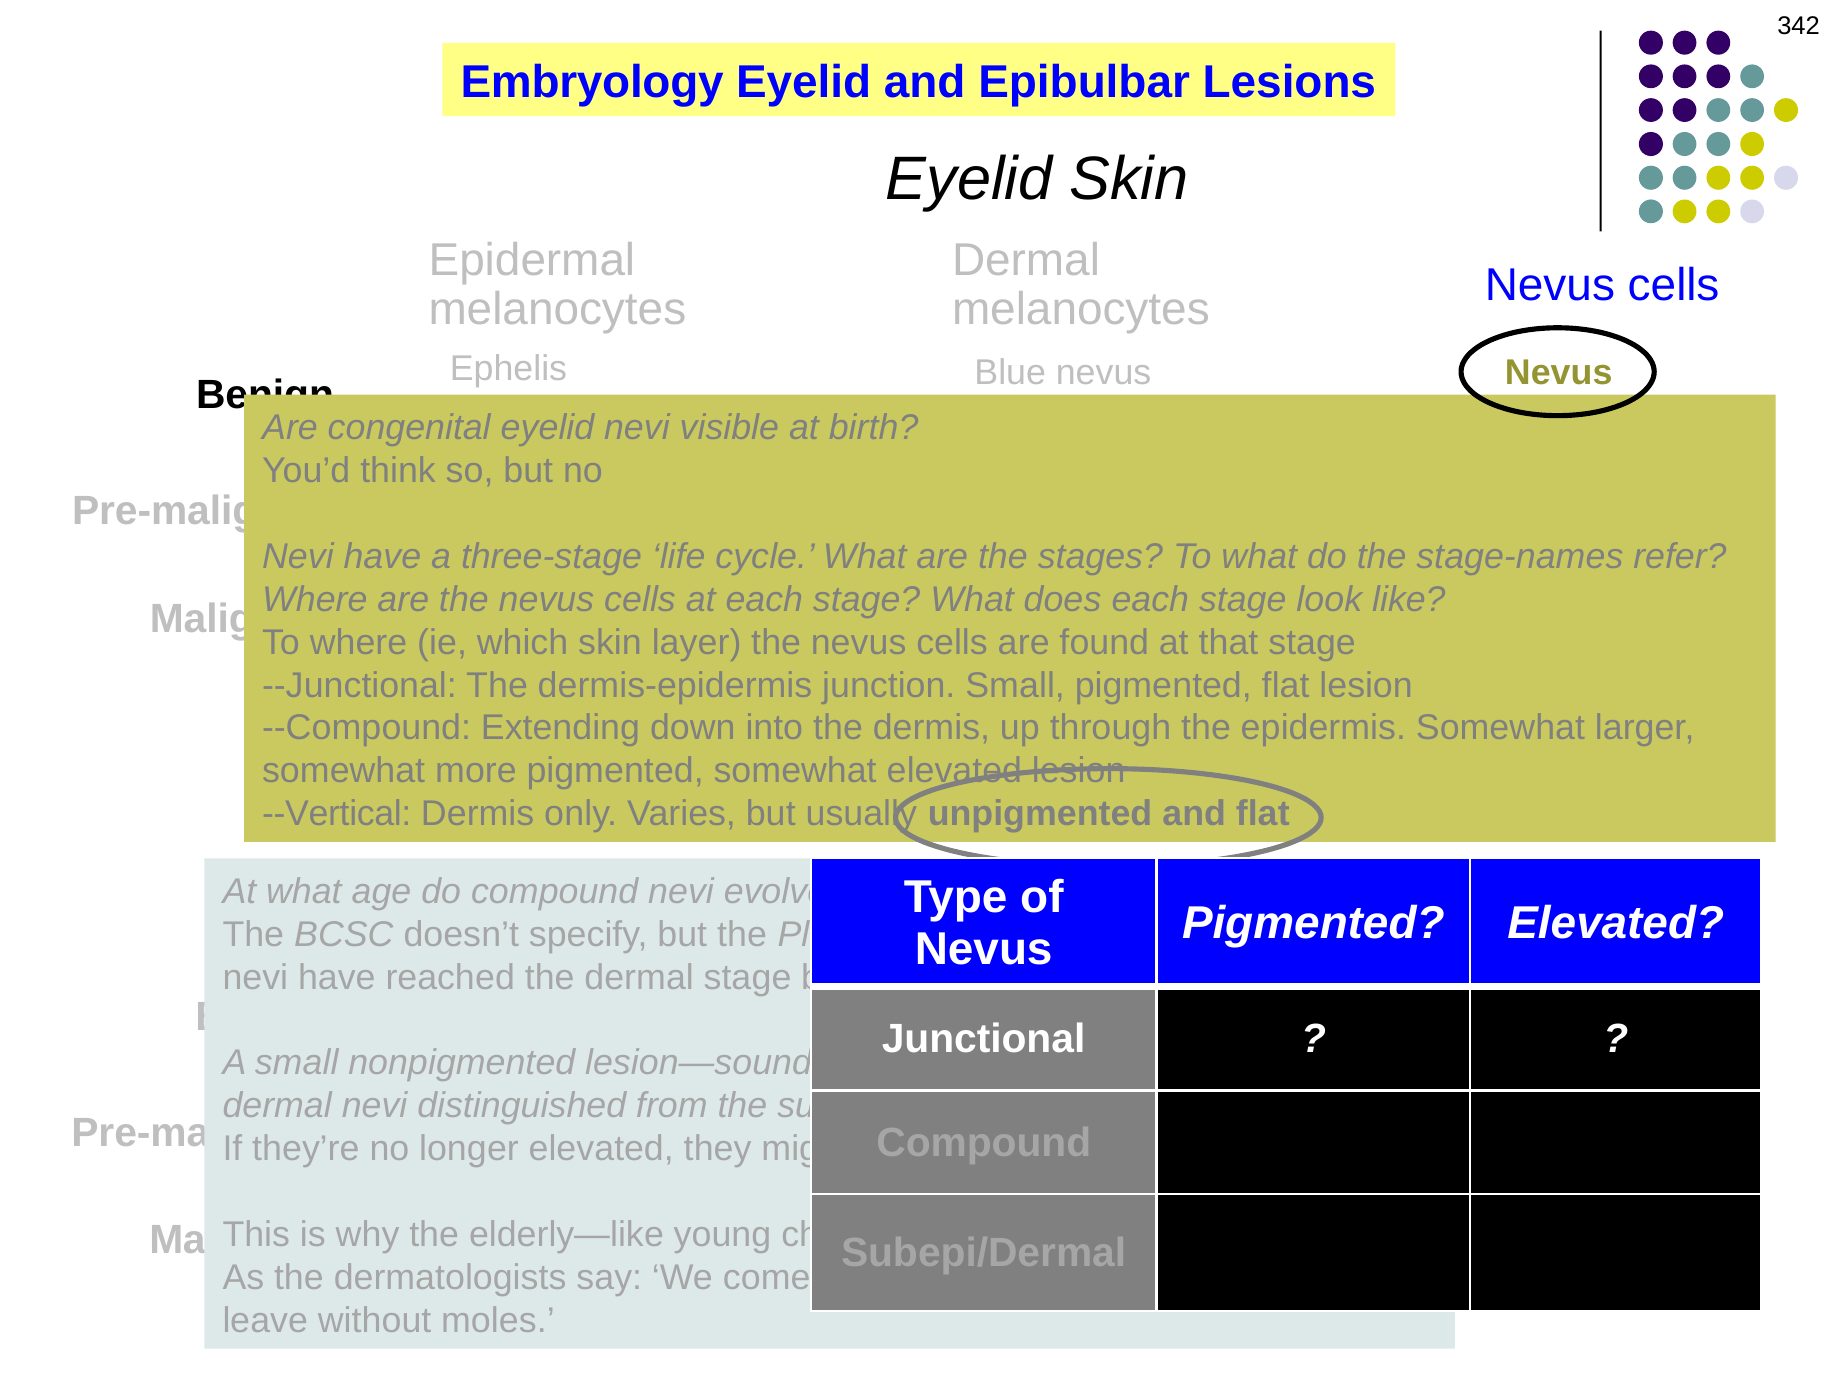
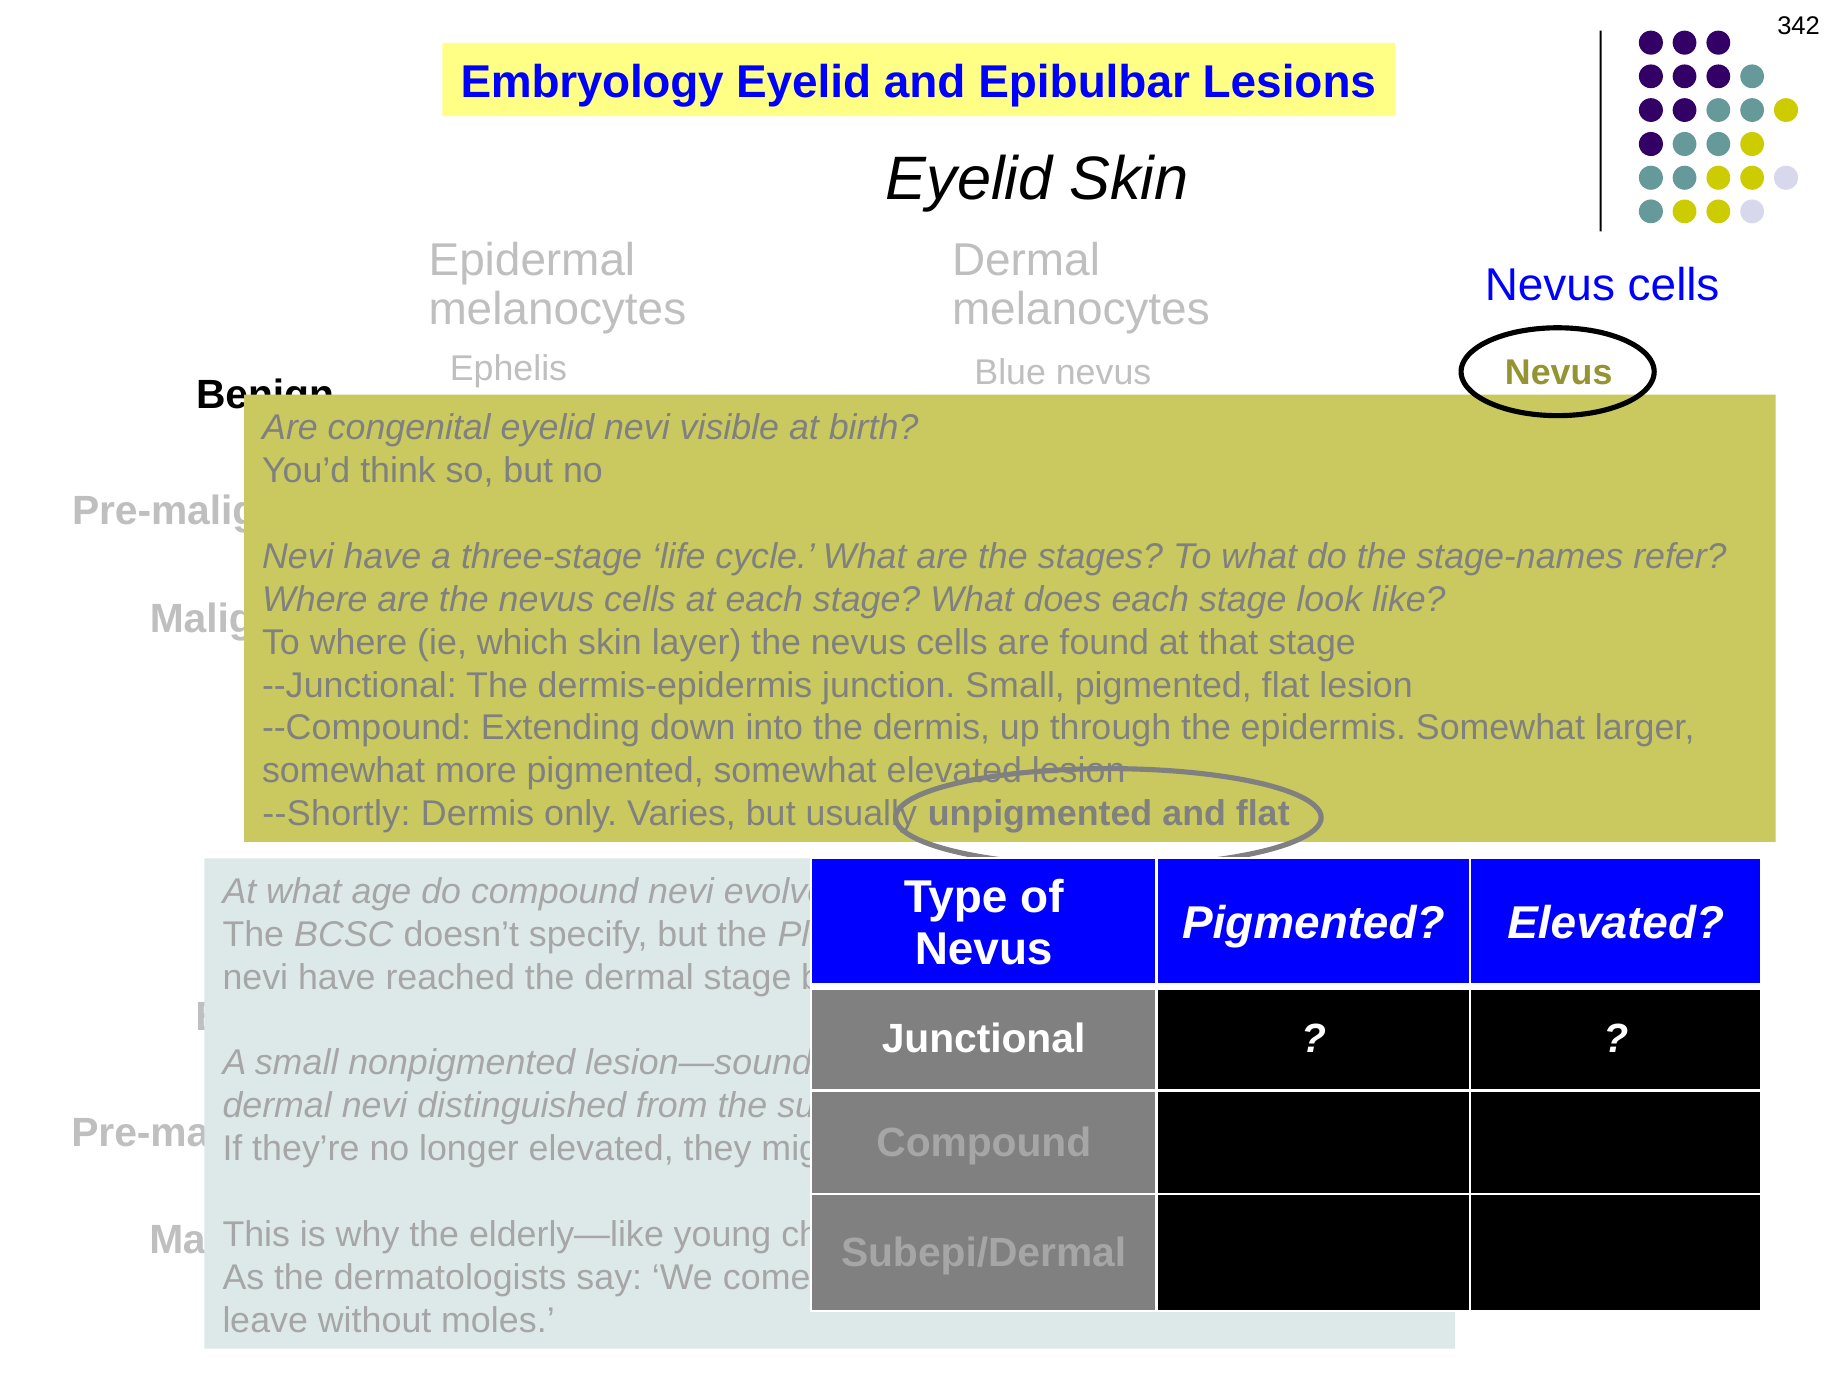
--Vertical: --Vertical -> --Shortly (336, 814)
